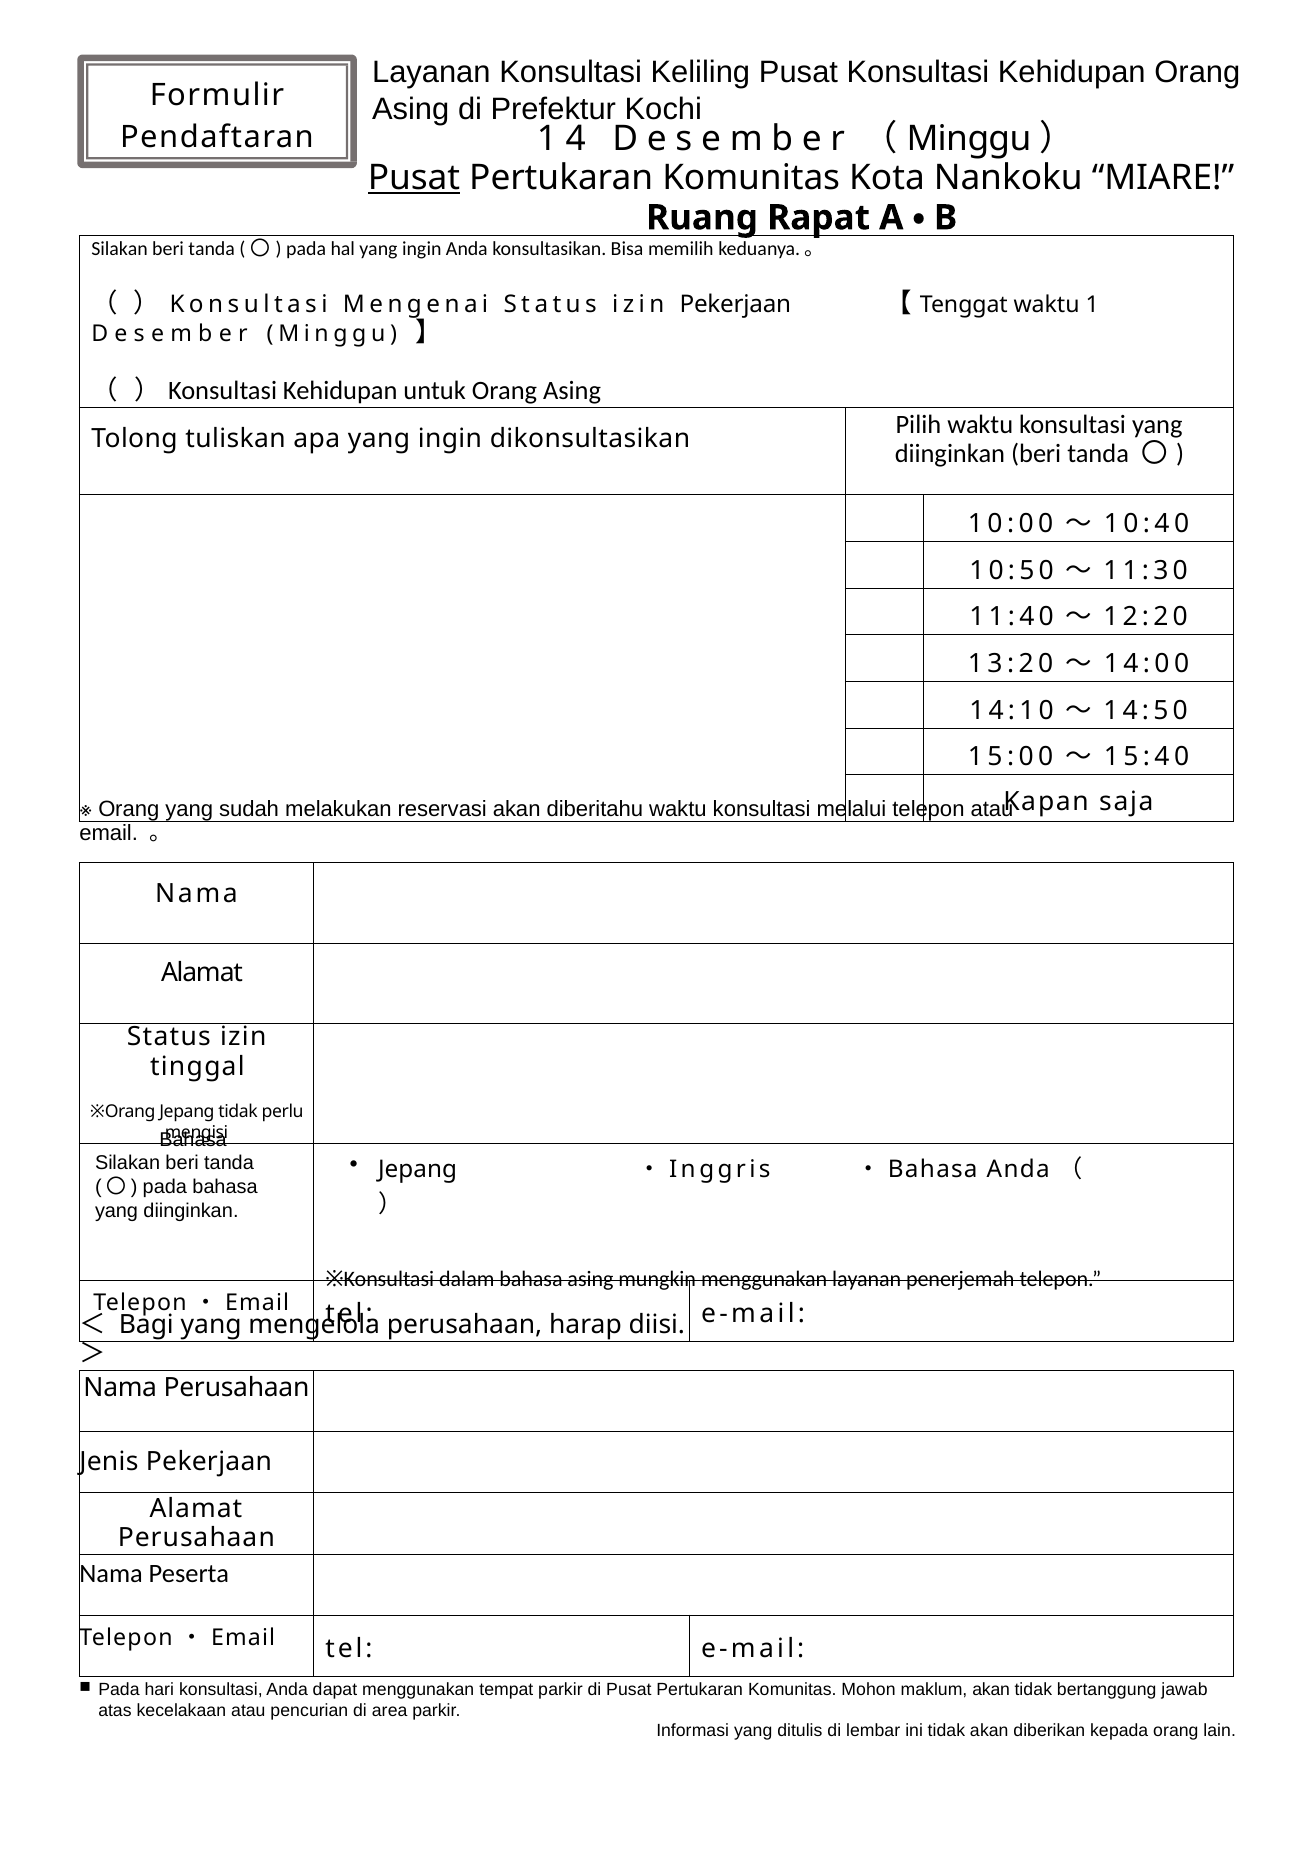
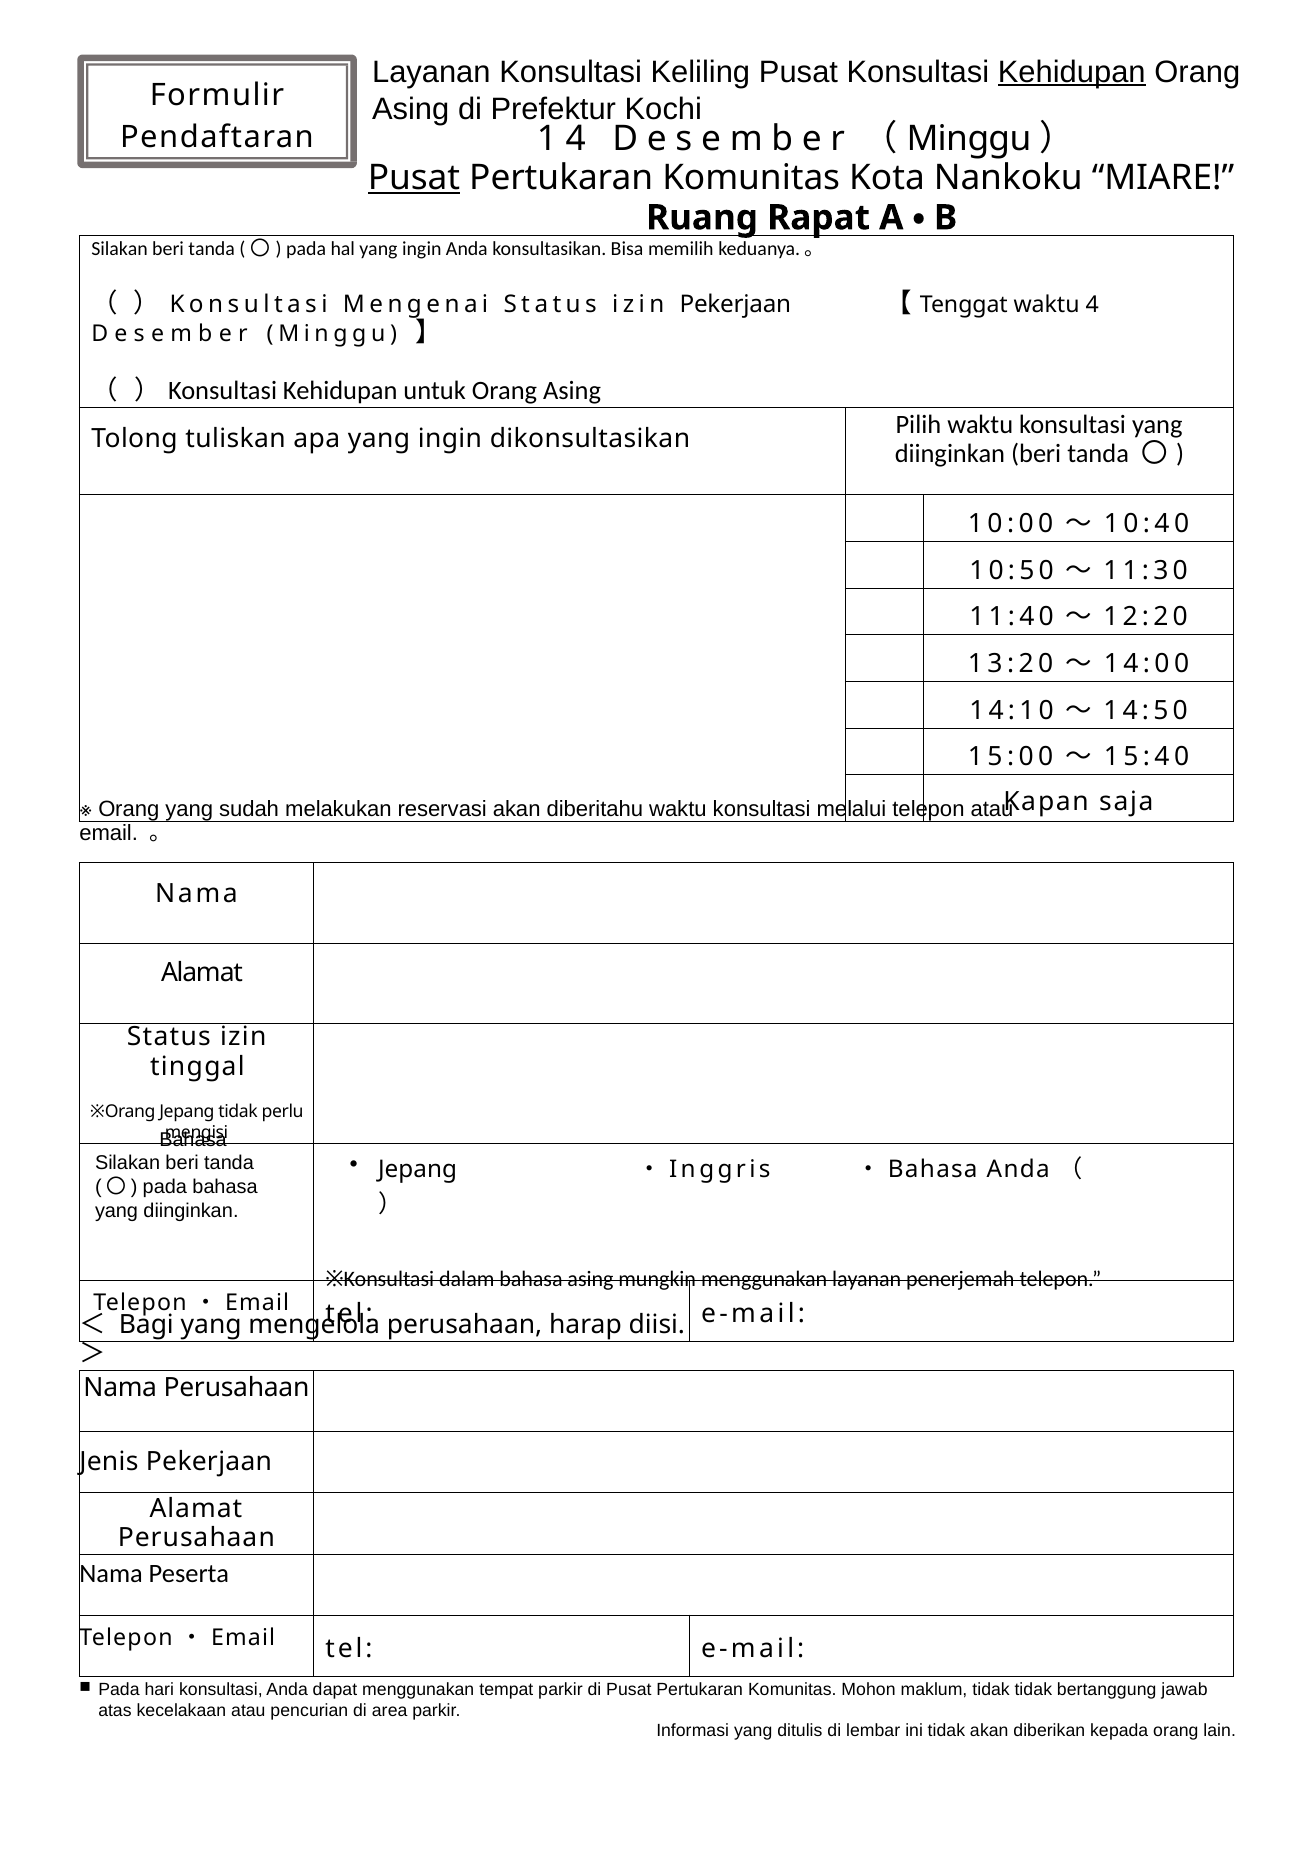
Kehidupan underline: none -> present (1072, 72)
1: 1 -> 4 (1092, 304)
maklum akan: akan -> tidak (991, 1689)
